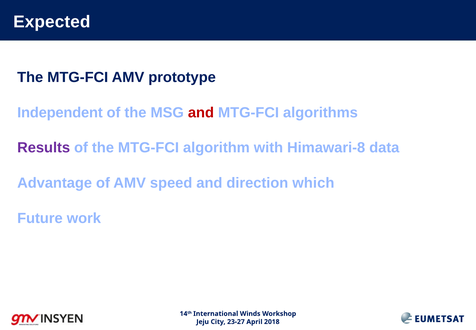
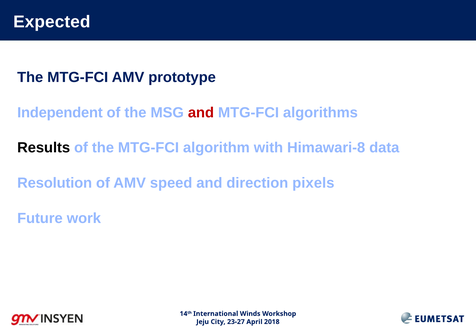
Results colour: purple -> black (44, 148)
Advantage: Advantage -> Resolution (55, 183)
which: which -> pixels (313, 183)
